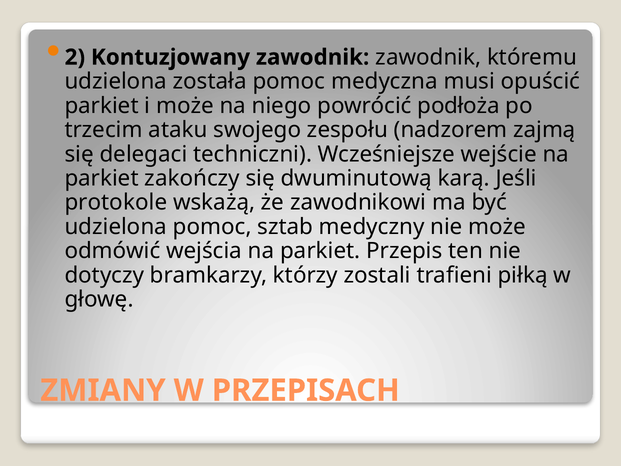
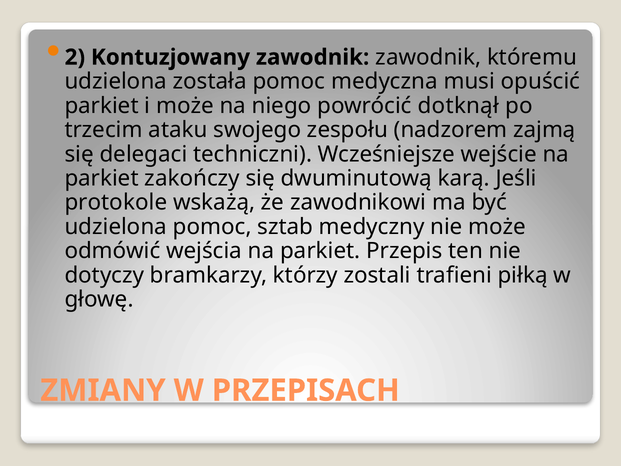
podłoża: podłoża -> dotknął (458, 106)
